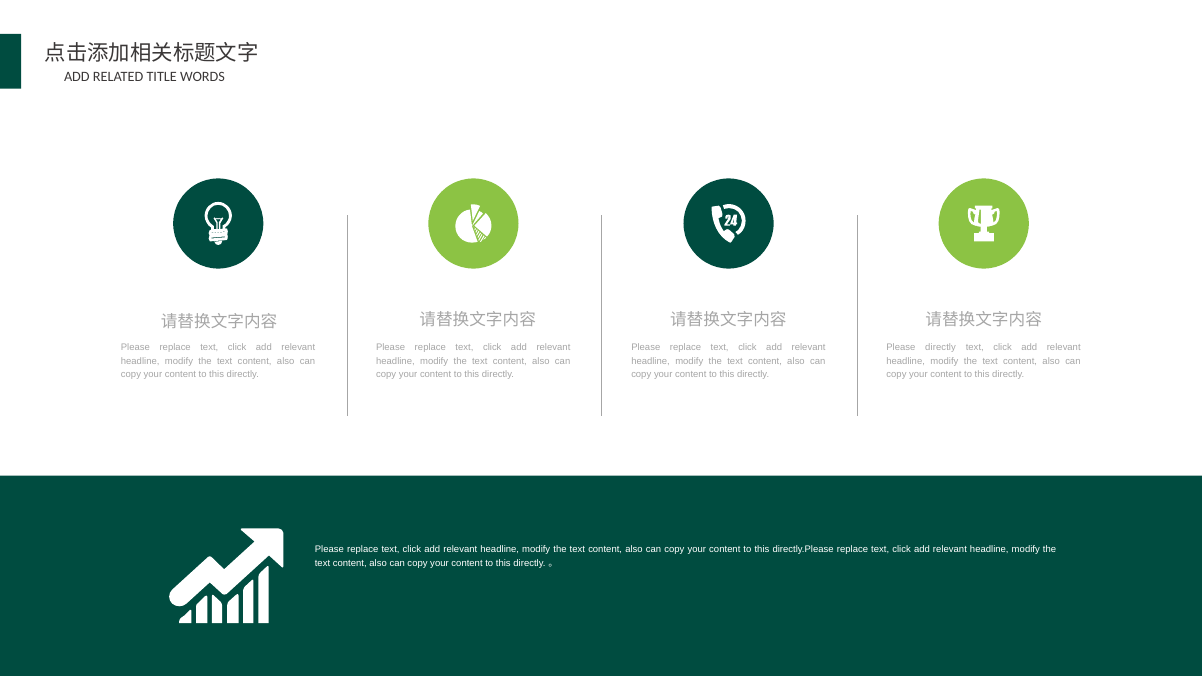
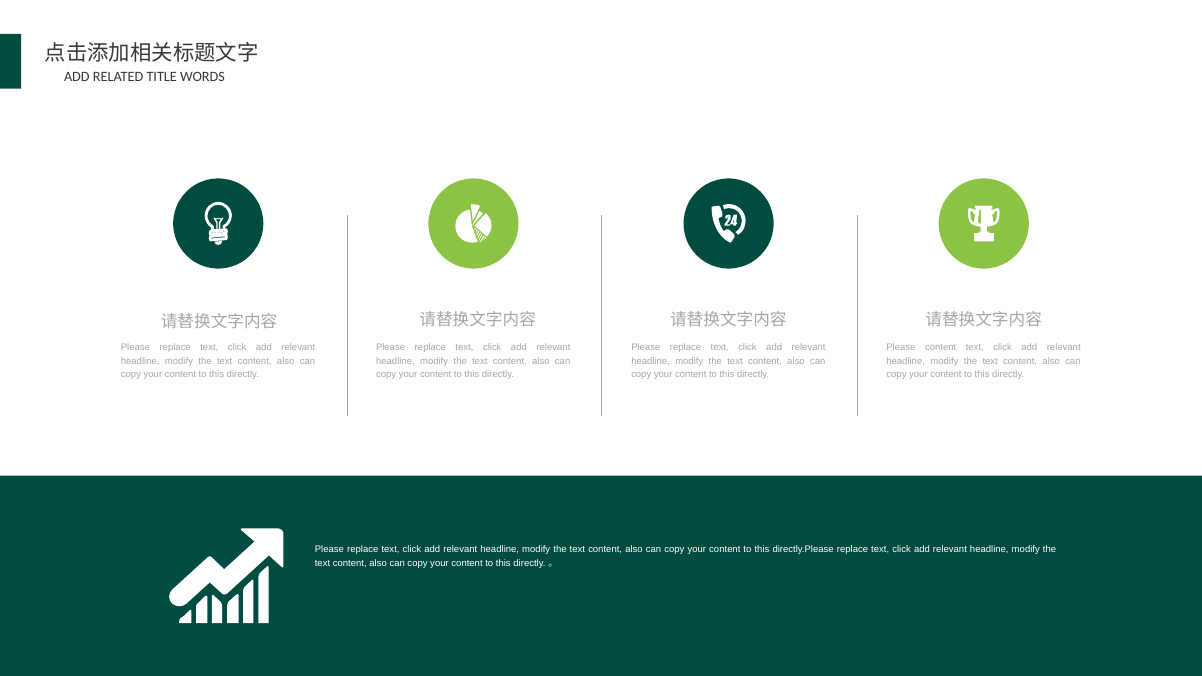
Please directly: directly -> content (941, 347)
